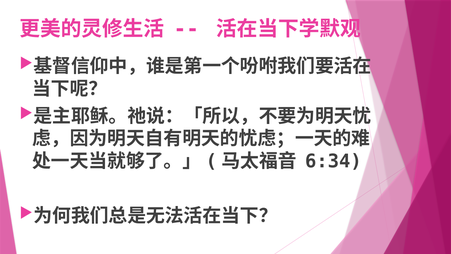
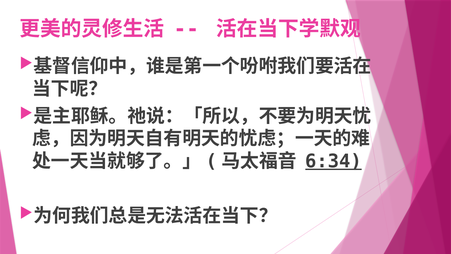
6:34 underline: none -> present (334, 161)
